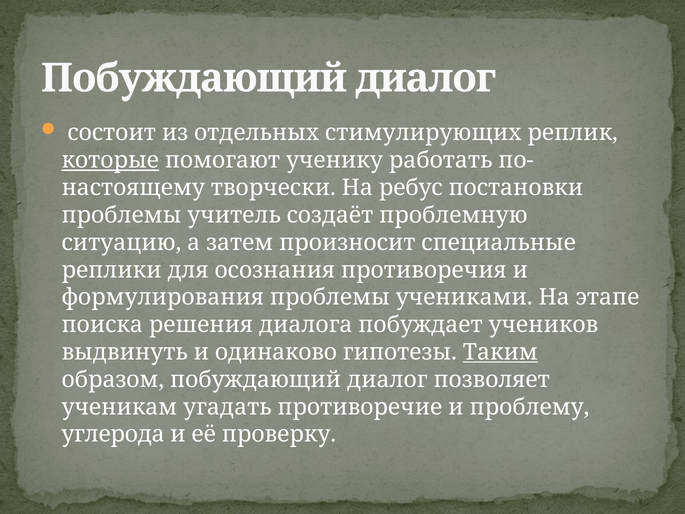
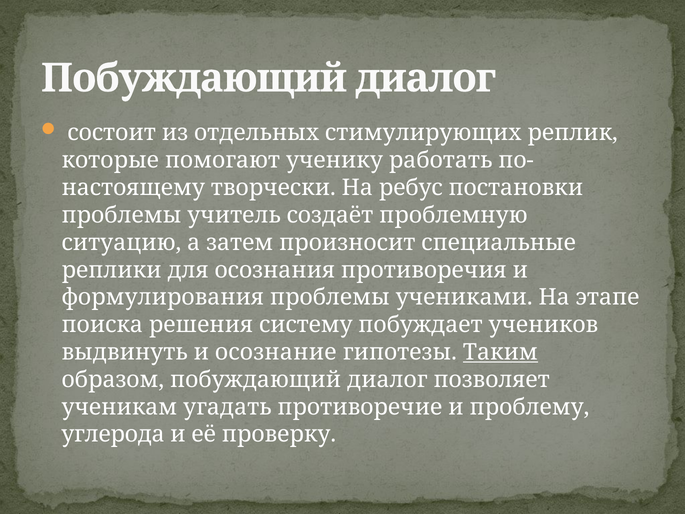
которые underline: present -> none (110, 160)
диалога: диалога -> систему (306, 325)
одинаково: одинаково -> осознание (276, 352)
